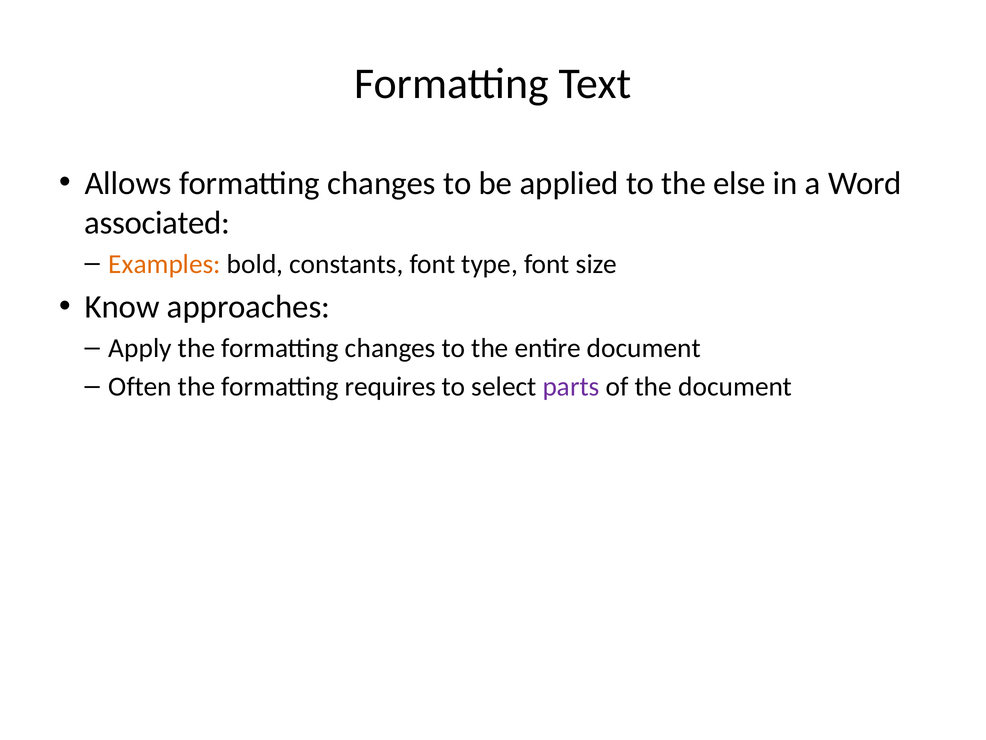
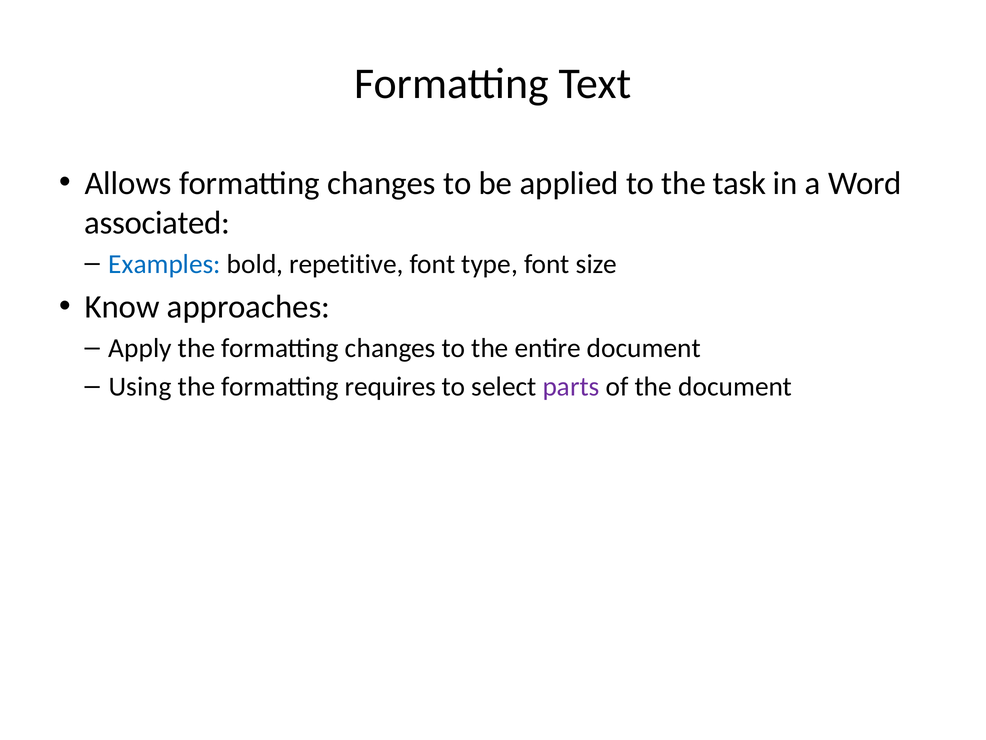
else: else -> task (740, 183)
Examples colour: orange -> blue (165, 264)
constants: constants -> repetitive (346, 264)
Often: Often -> Using (140, 386)
